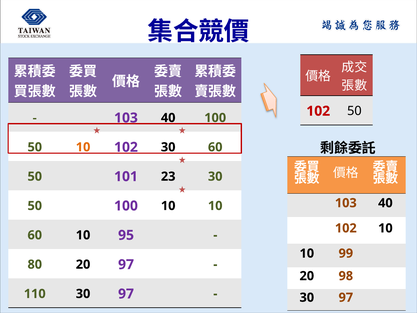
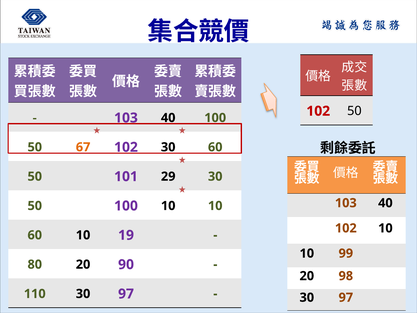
50 10: 10 -> 67 (83, 147)
23: 23 -> 29 (168, 176)
95: 95 -> 19 (126, 235)
20 97: 97 -> 90 (126, 264)
